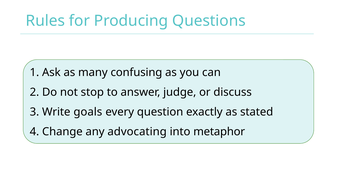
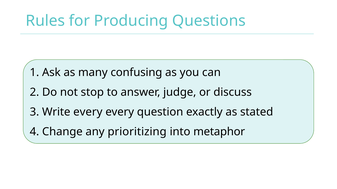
Write goals: goals -> every (88, 112)
advocating: advocating -> prioritizing (137, 132)
